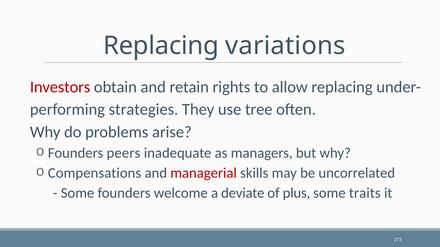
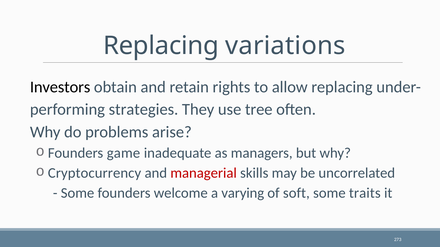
Investors colour: red -> black (60, 87)
peers: peers -> game (123, 153)
Compensations: Compensations -> Cryptocurrency (95, 173)
deviate: deviate -> varying (243, 193)
plus: plus -> soft (296, 193)
